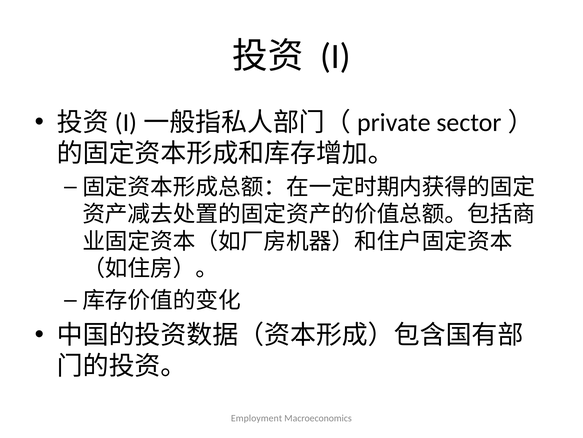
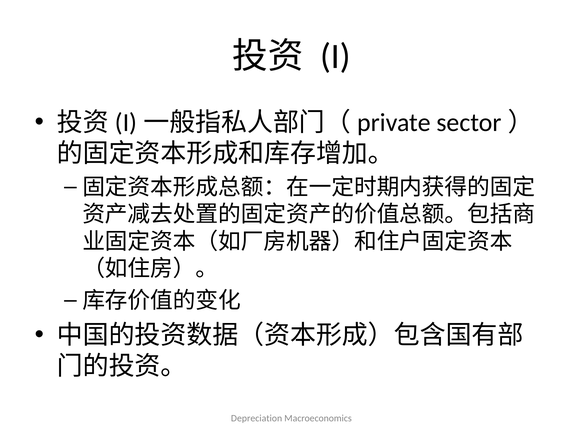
Employment: Employment -> Depreciation (257, 417)
